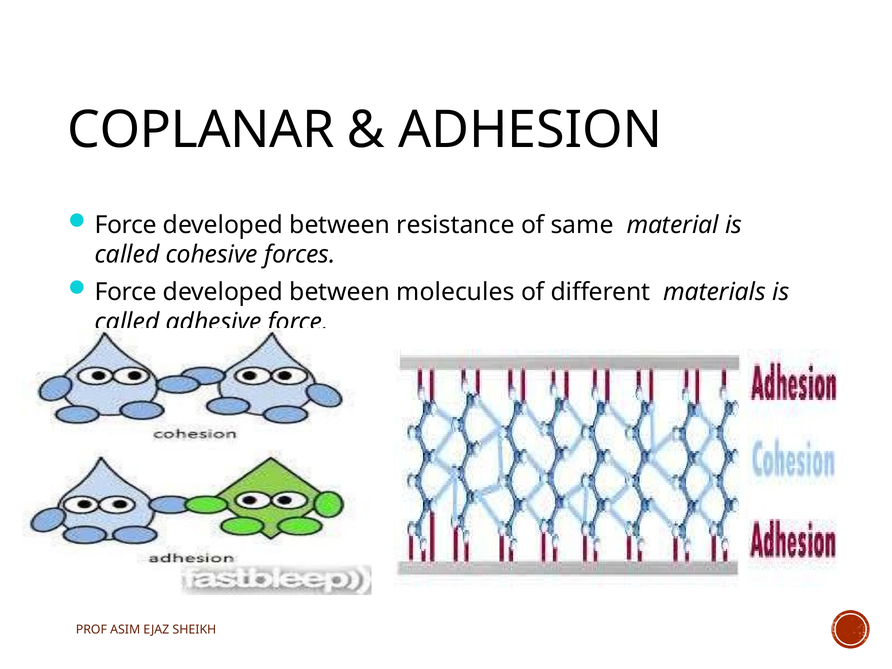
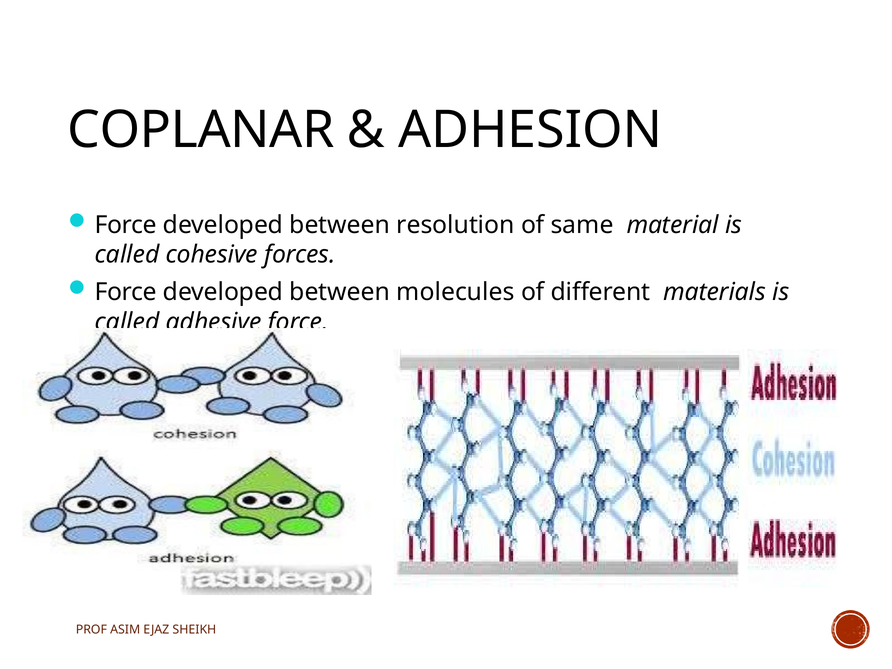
resistance: resistance -> resolution (456, 225)
